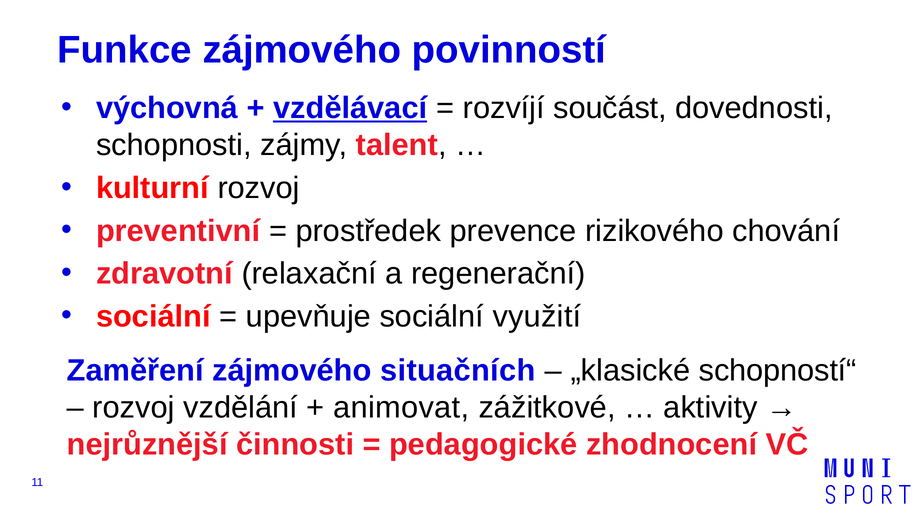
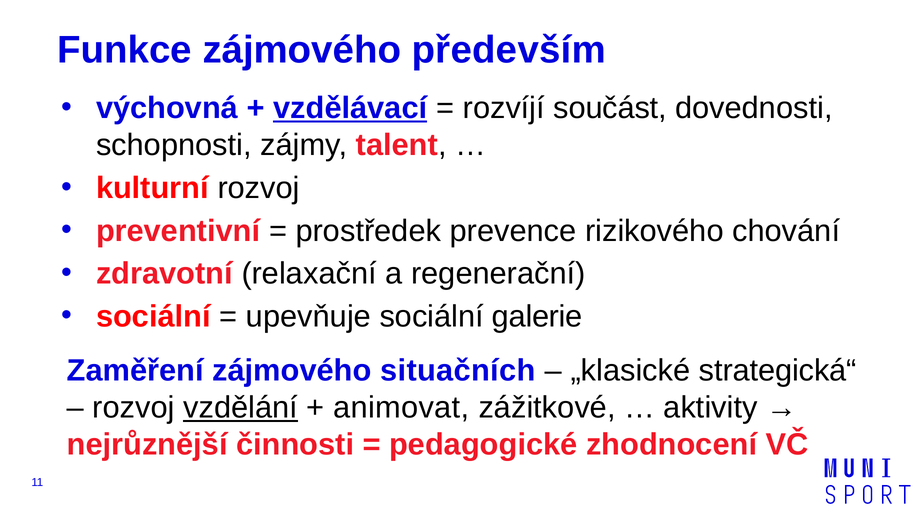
povinností: povinností -> především (509, 50)
využití: využití -> galerie (537, 316)
schopností“: schopností“ -> strategická“ (778, 371)
vzdělání underline: none -> present (241, 408)
